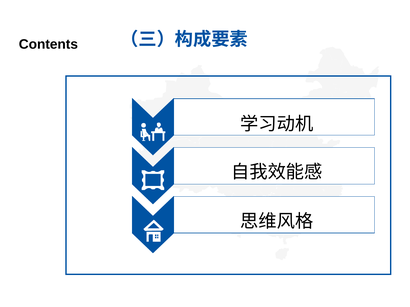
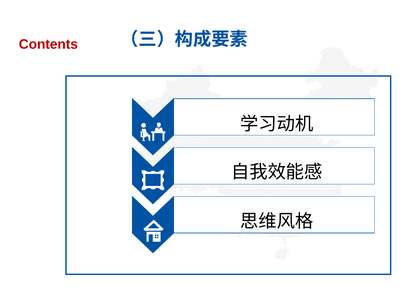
Contents colour: black -> red (48, 44)
